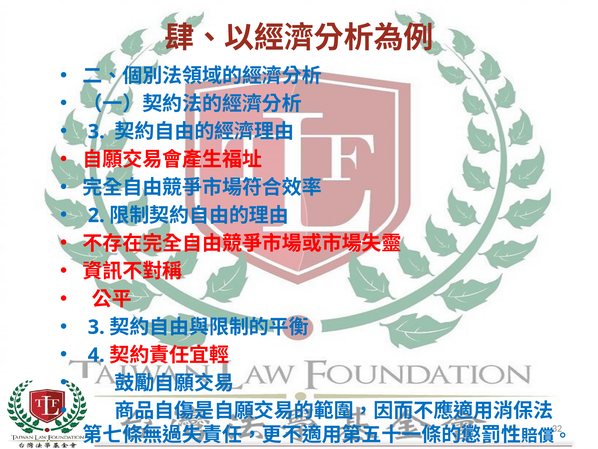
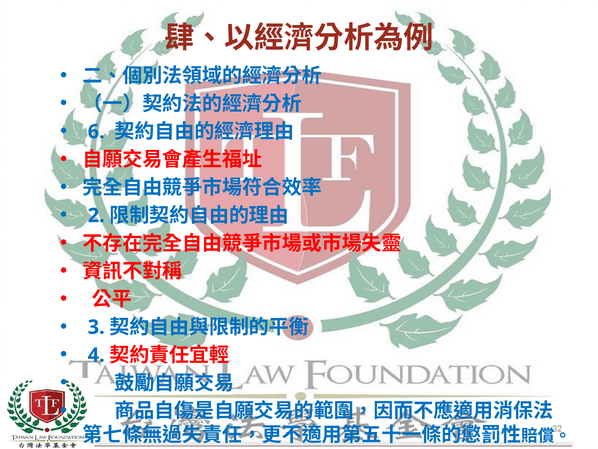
3: 3 -> 6 (96, 132)
